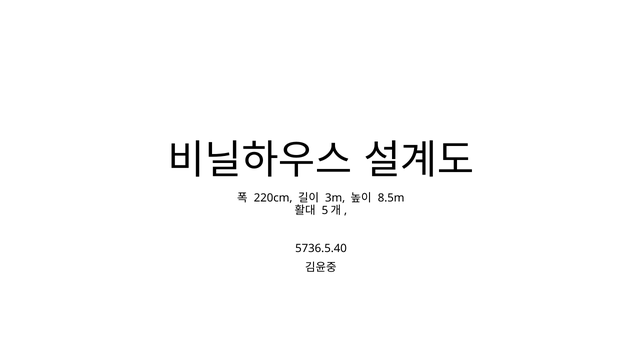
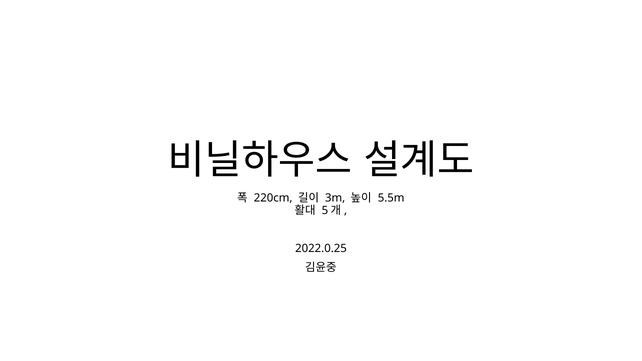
8.5m: 8.5m -> 5.5m (391, 198)
5736.5.40: 5736.5.40 -> 2022.0.25 (321, 248)
